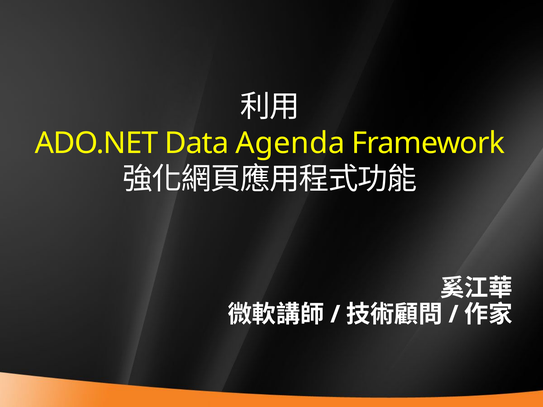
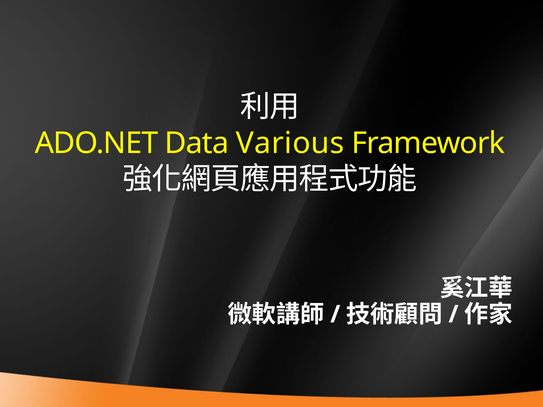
Agenda: Agenda -> Various (290, 143)
